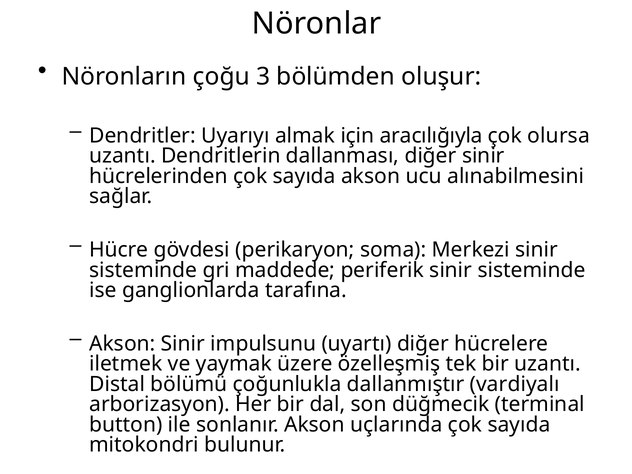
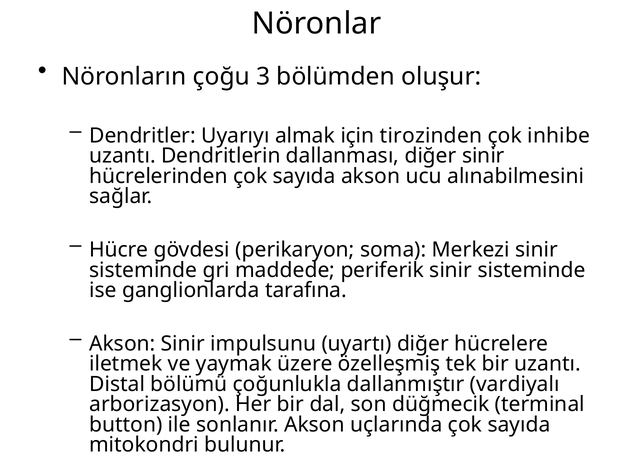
aracılığıyla: aracılığıyla -> tirozinden (431, 136)
olursa: olursa -> inhibe (559, 136)
